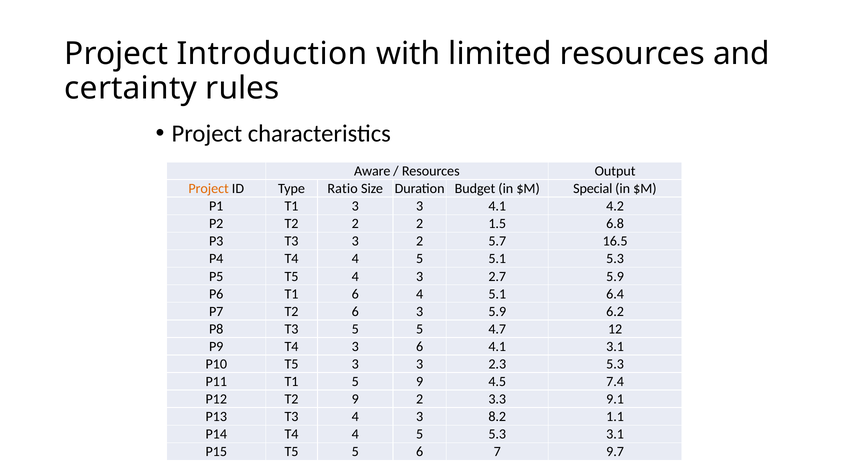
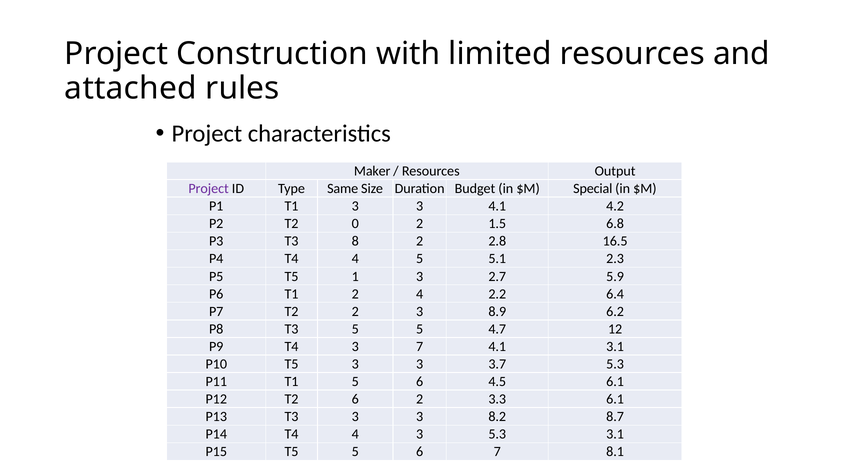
Introduction: Introduction -> Construction (272, 54)
certainty: certainty -> attached (131, 88)
Aware: Aware -> Maker (372, 171)
Project colour: orange -> purple (209, 189)
Ratio: Ratio -> Same (343, 189)
T2 2: 2 -> 0 (355, 224)
T3 3: 3 -> 8 (355, 241)
5.7: 5.7 -> 2.8 (497, 241)
5.1 5.3: 5.3 -> 2.3 (615, 259)
T5 4: 4 -> 1 (355, 276)
T1 6: 6 -> 2 (355, 294)
4 5.1: 5.1 -> 2.2 (497, 294)
T2 6: 6 -> 2 (355, 311)
3 5.9: 5.9 -> 8.9 (497, 311)
3 6: 6 -> 7 (420, 346)
2.3: 2.3 -> 3.7 (497, 364)
T1 5 9: 9 -> 6 (420, 382)
4.5 7.4: 7.4 -> 6.1 (615, 382)
T2 9: 9 -> 6 (355, 399)
3.3 9.1: 9.1 -> 6.1 (615, 399)
T3 4: 4 -> 3 (355, 417)
1.1: 1.1 -> 8.7 (615, 417)
P14 T4 4 5: 5 -> 3 (420, 434)
9.7: 9.7 -> 8.1 (615, 452)
